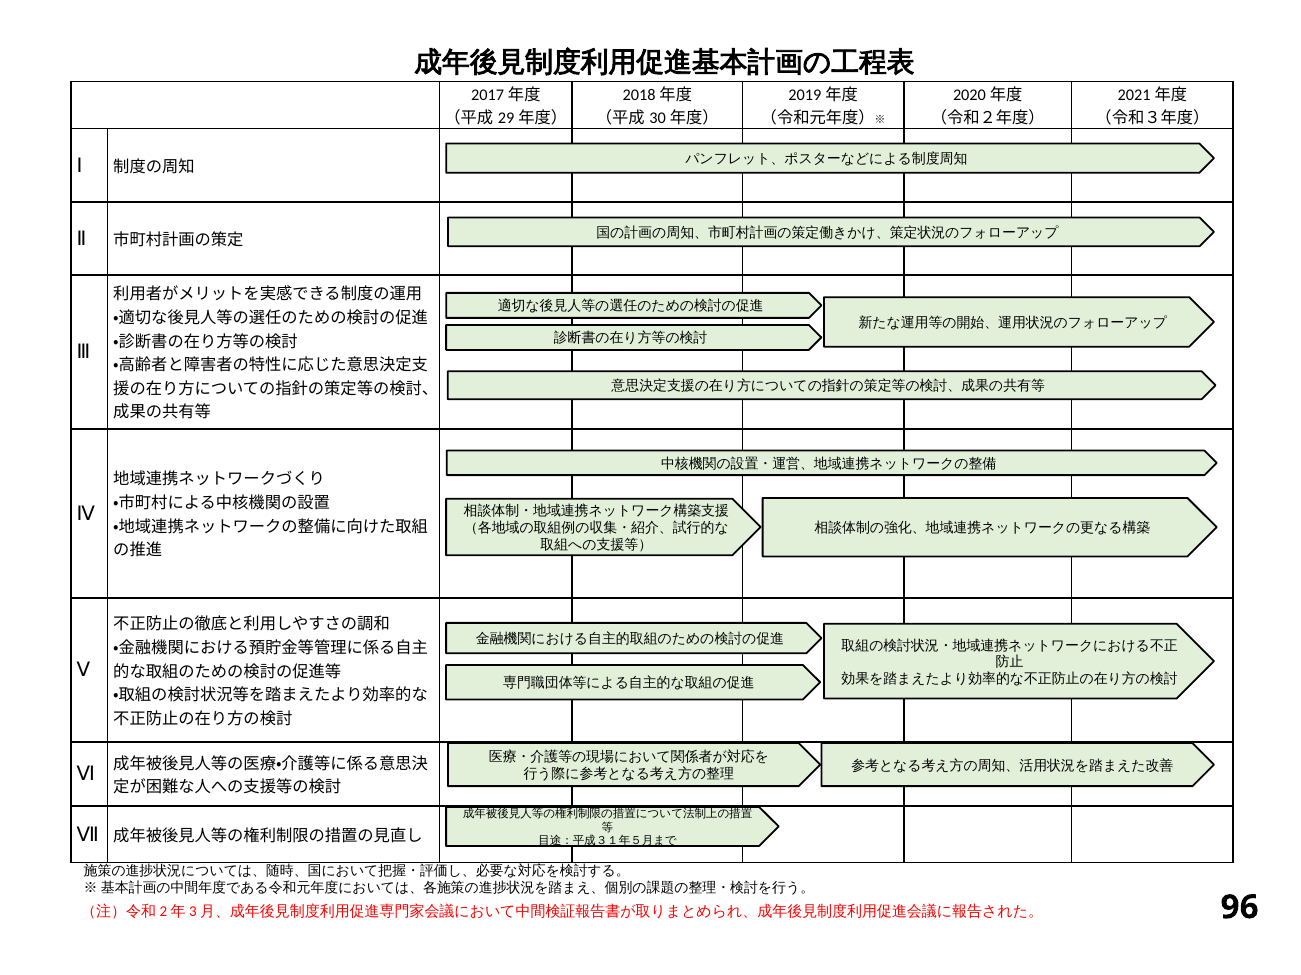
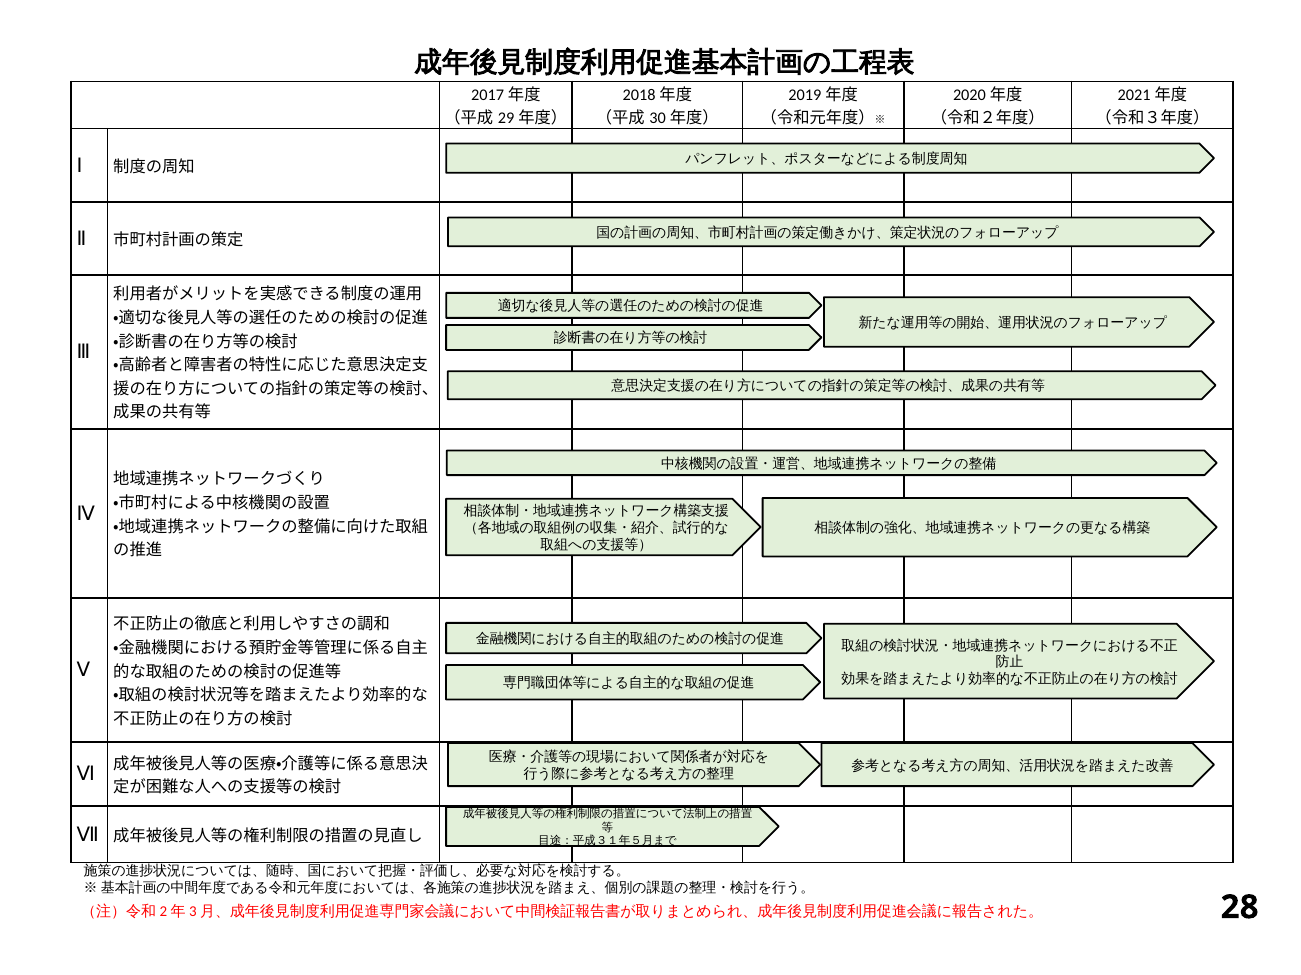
96: 96 -> 28 (1240, 908)
